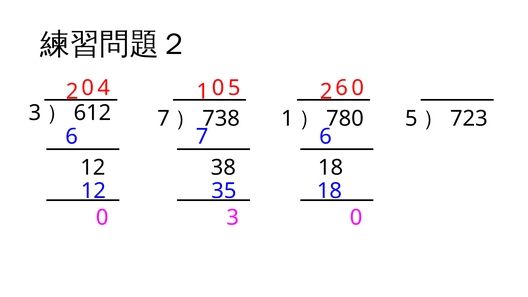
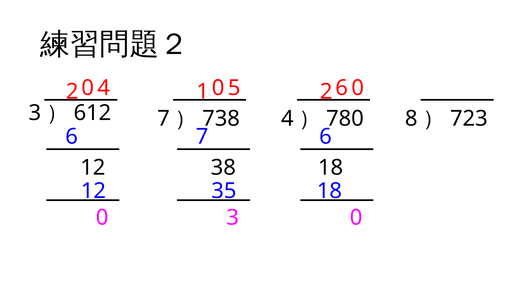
1: 1 -> 4 (287, 119)
5: 5 -> 8 (411, 119)
